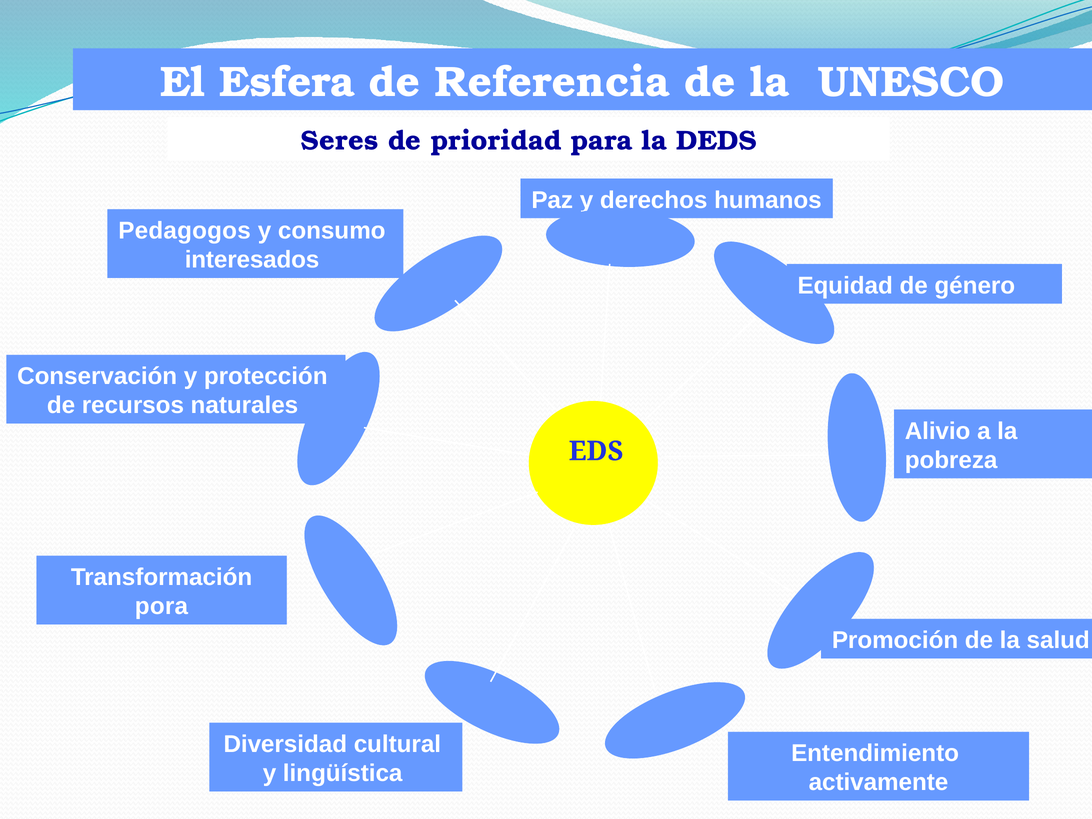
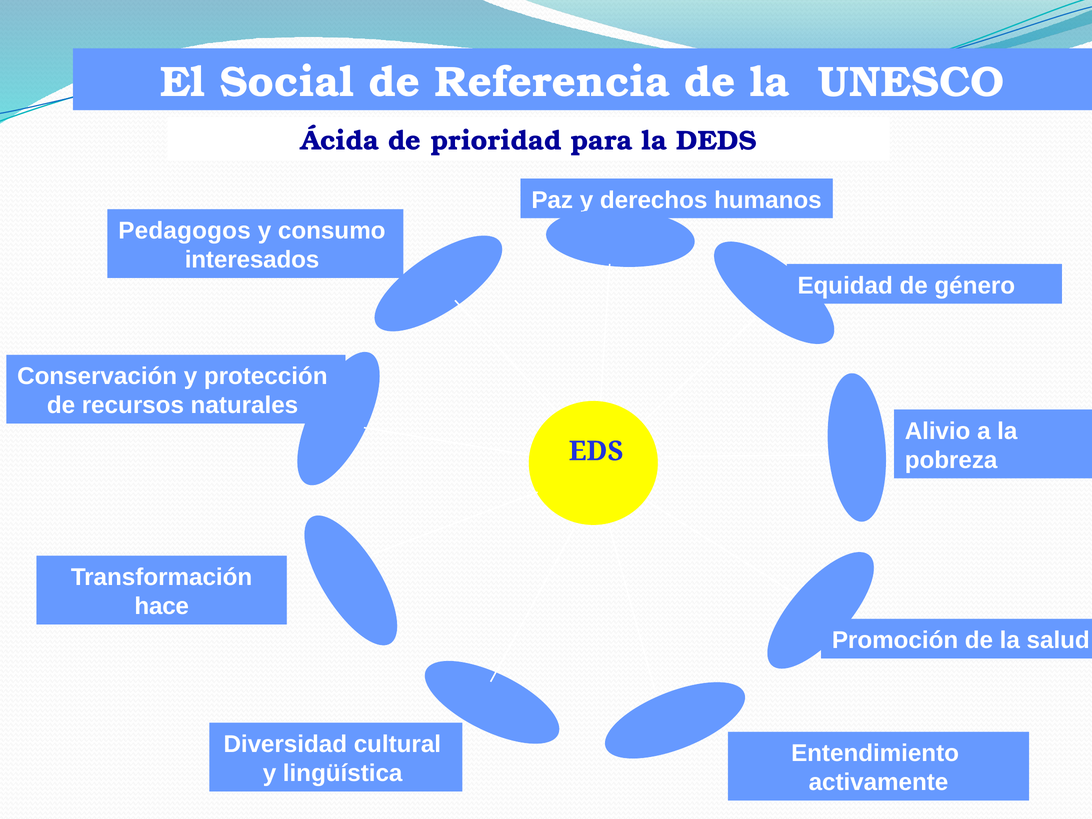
Esfera: Esfera -> Social (287, 82)
Seres: Seres -> Ácida (340, 141)
pora: pora -> hace (162, 606)
